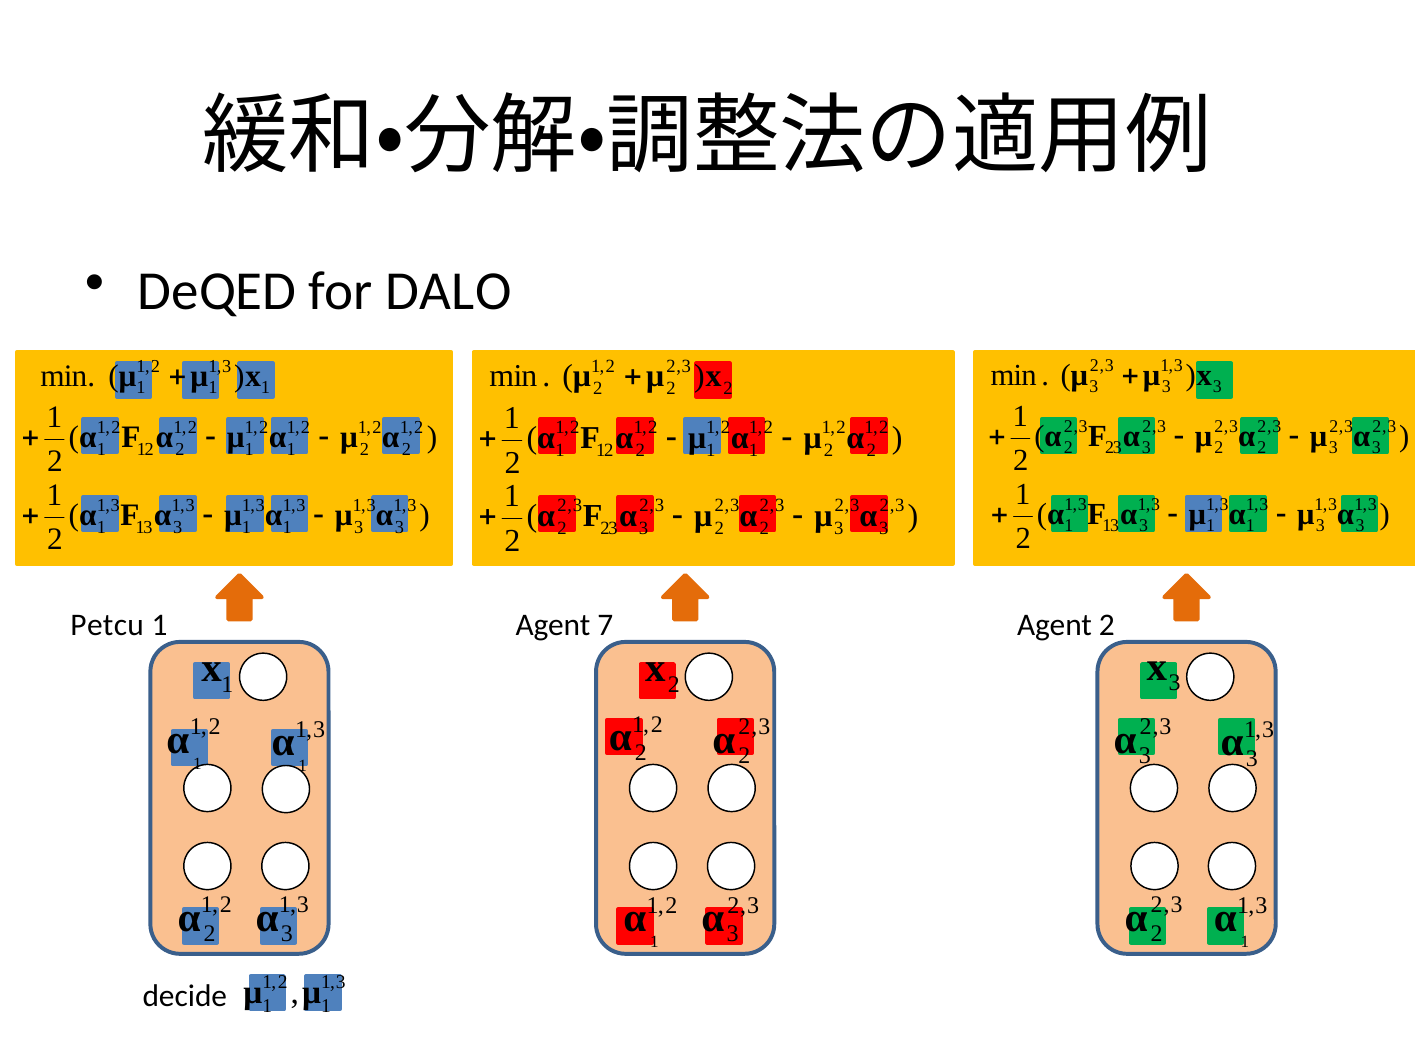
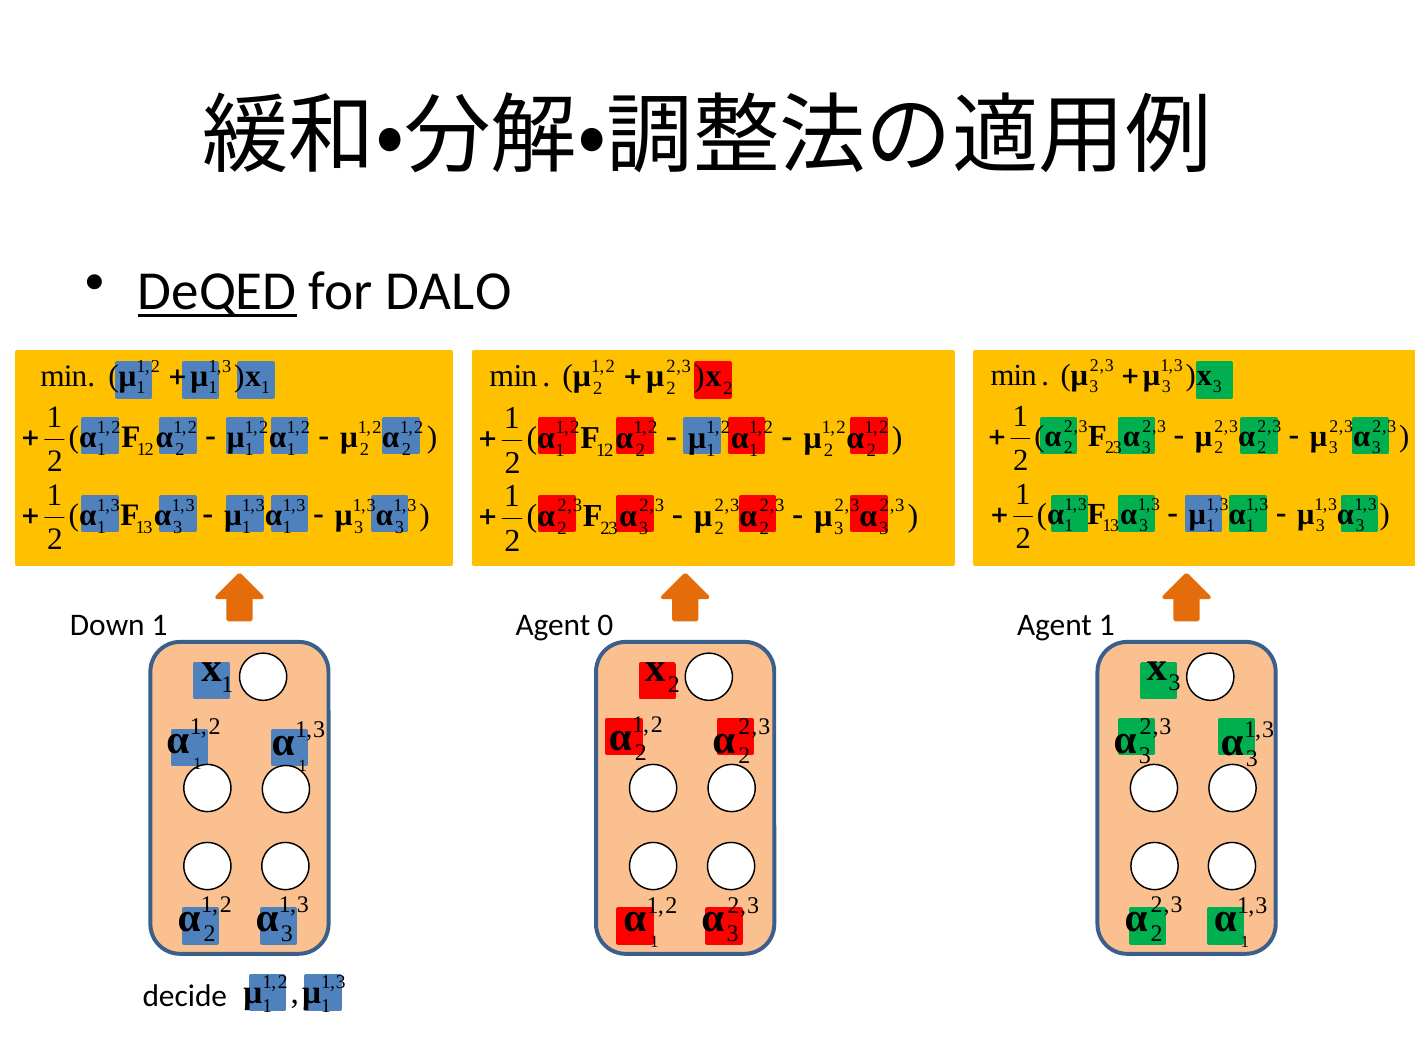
DeQED underline: none -> present (217, 292)
Petcu: Petcu -> Down (107, 625)
7: 7 -> 0 (605, 625)
Agent 2: 2 -> 1 (1107, 625)
